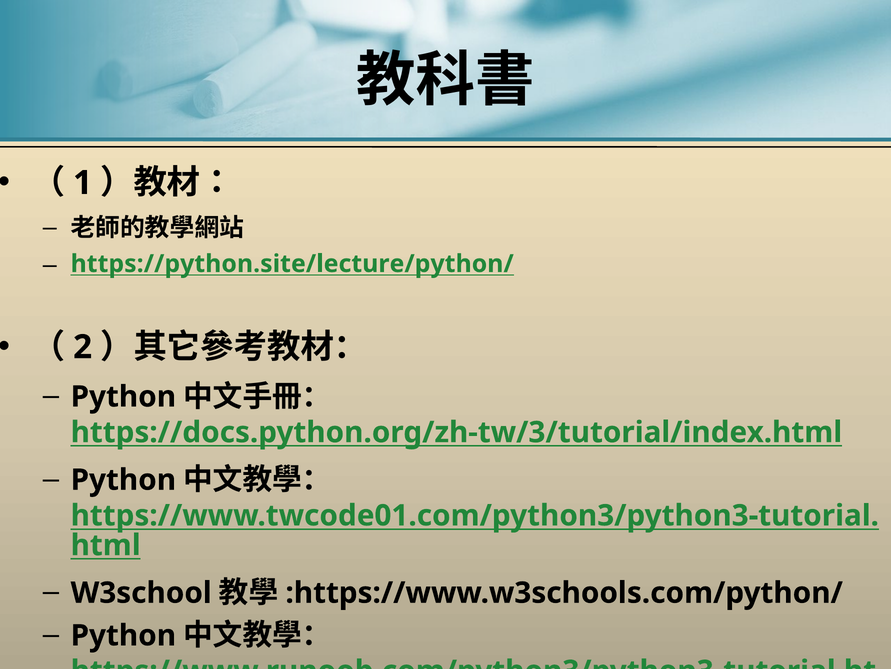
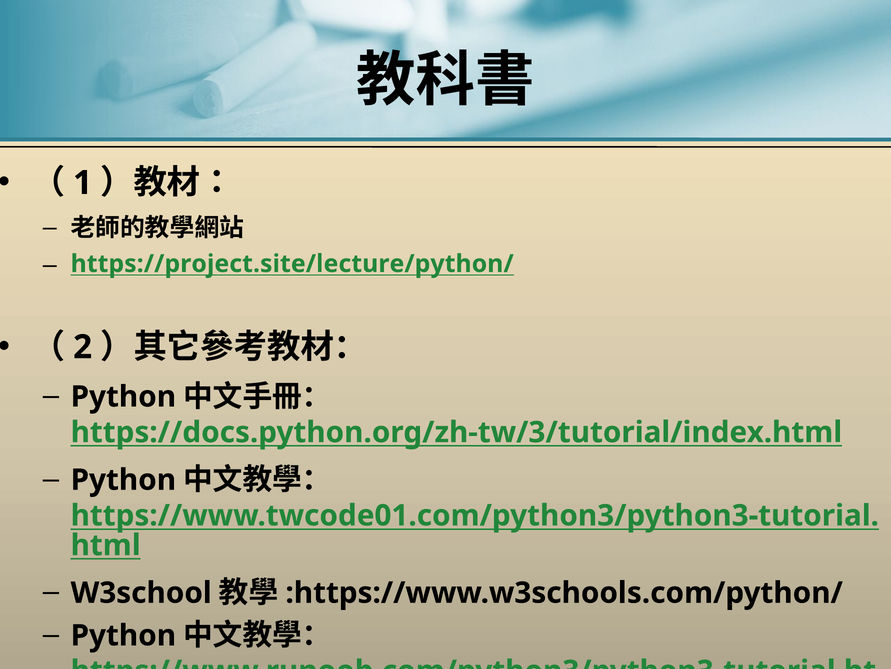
https://python.site/lecture/python/: https://python.site/lecture/python/ -> https://project.site/lecture/python/ (292, 264)
